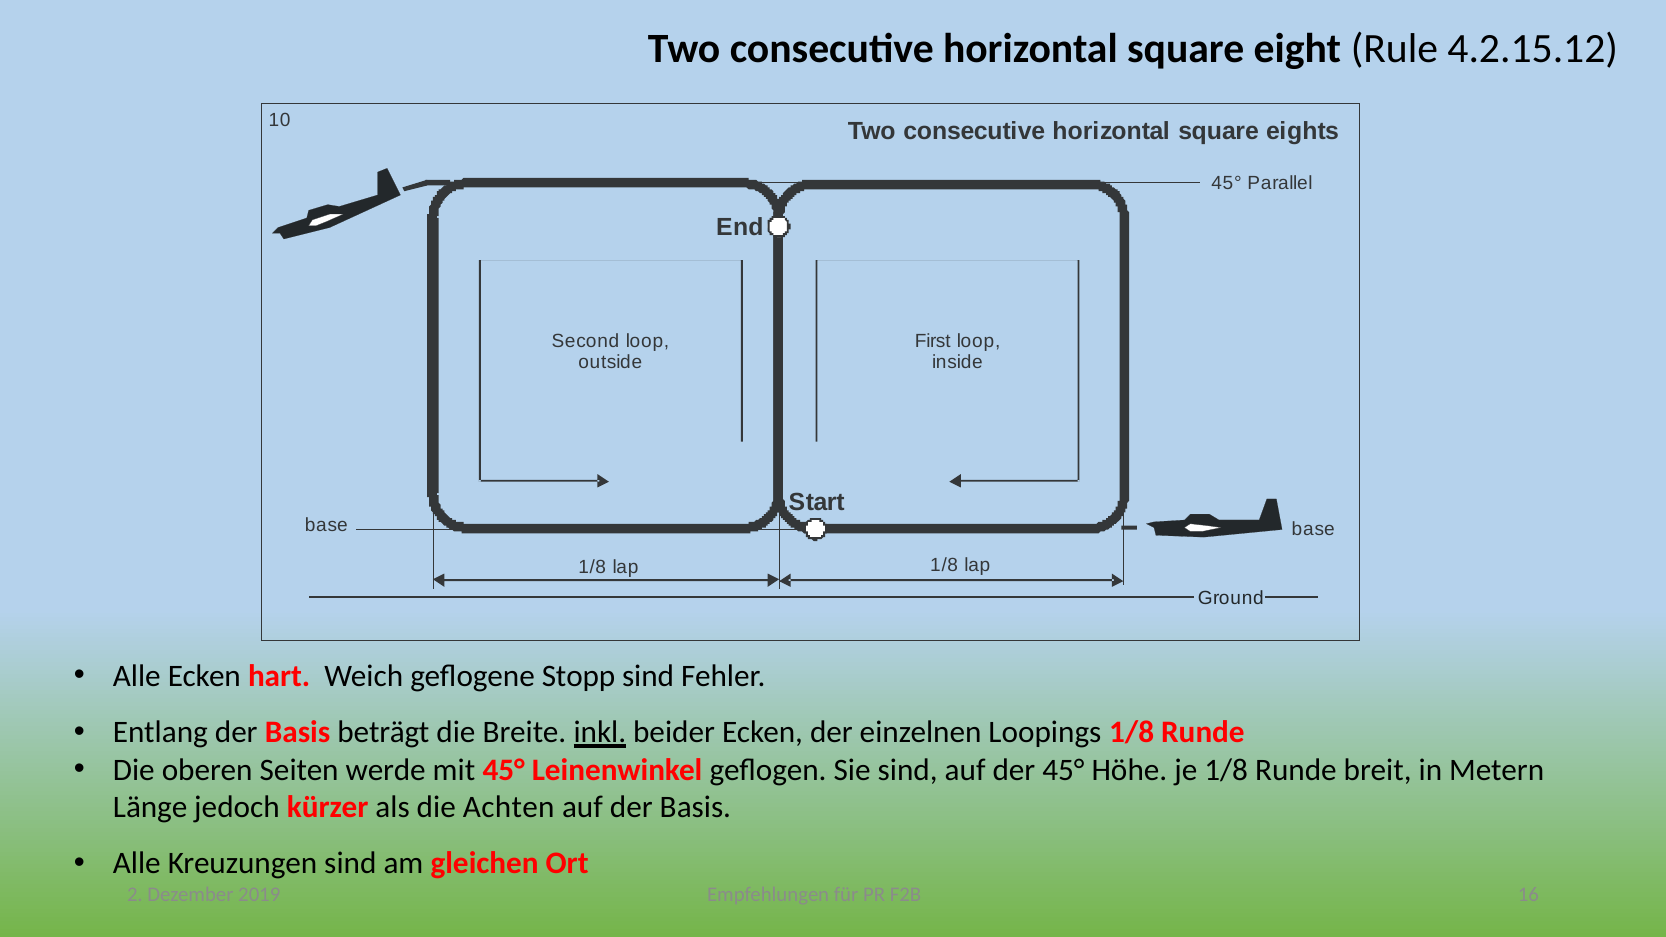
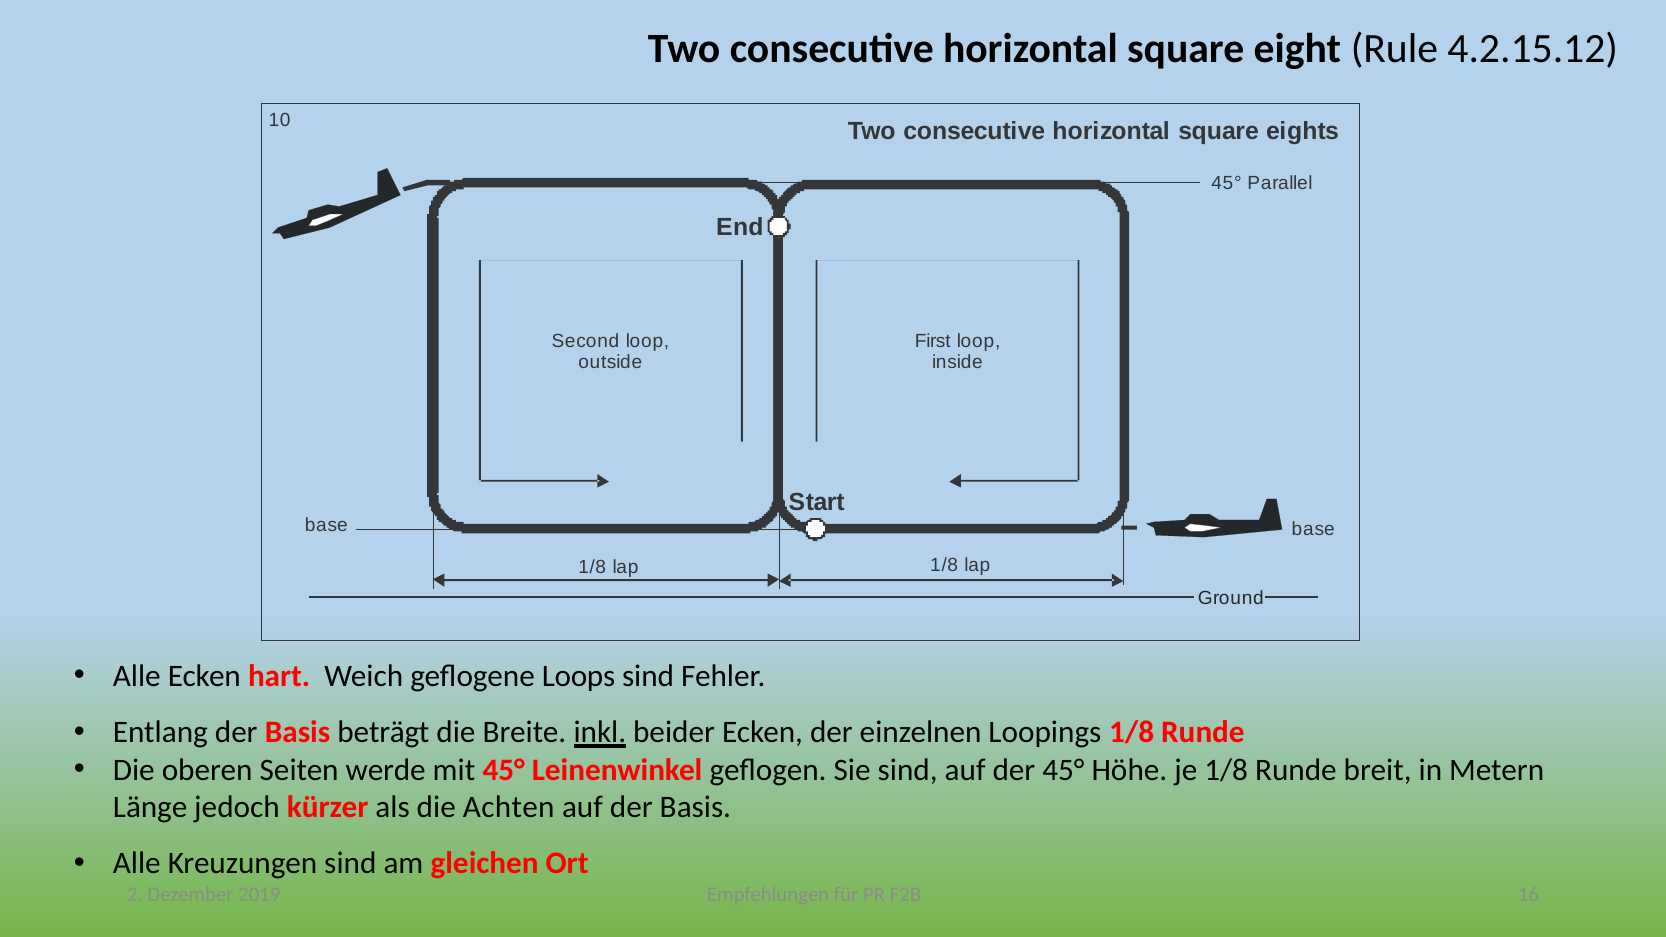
Stopp: Stopp -> Loops (579, 676)
